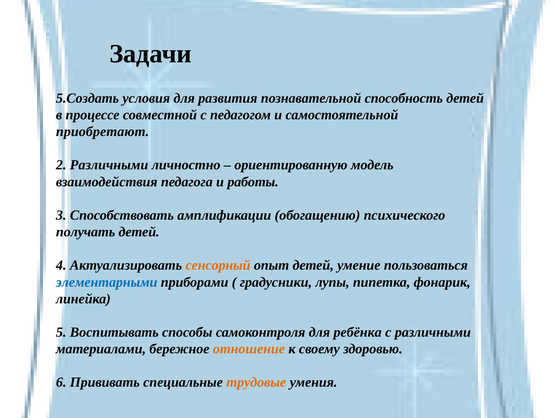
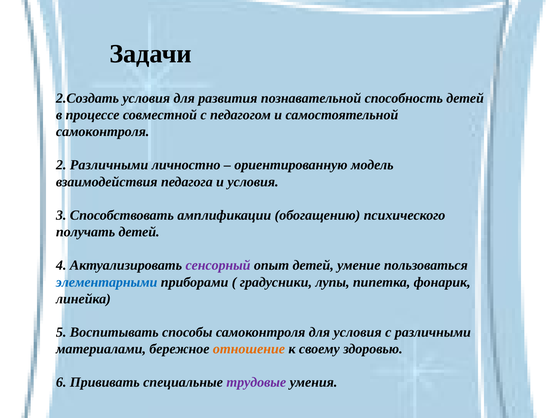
5.Создать: 5.Создать -> 2.Создать (87, 98)
приобретают: приобретают -> самоконтроля (103, 132)
и работы: работы -> условия (253, 182)
сенсорный colour: orange -> purple (218, 266)
для ребёнка: ребёнка -> условия (358, 333)
трудовые colour: orange -> purple (256, 383)
